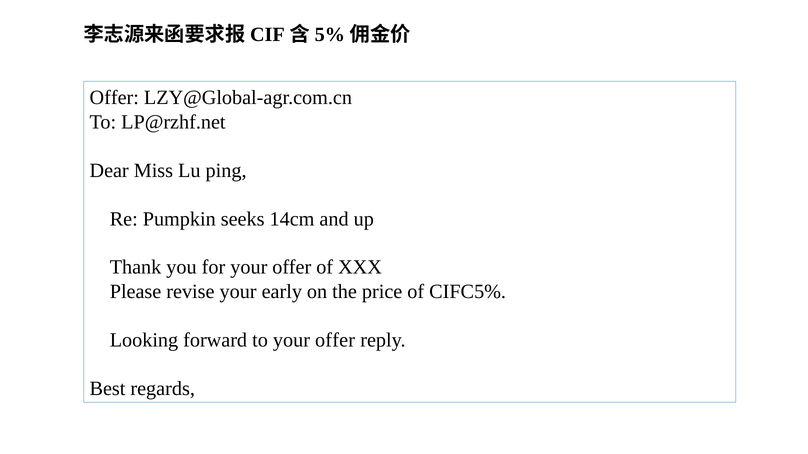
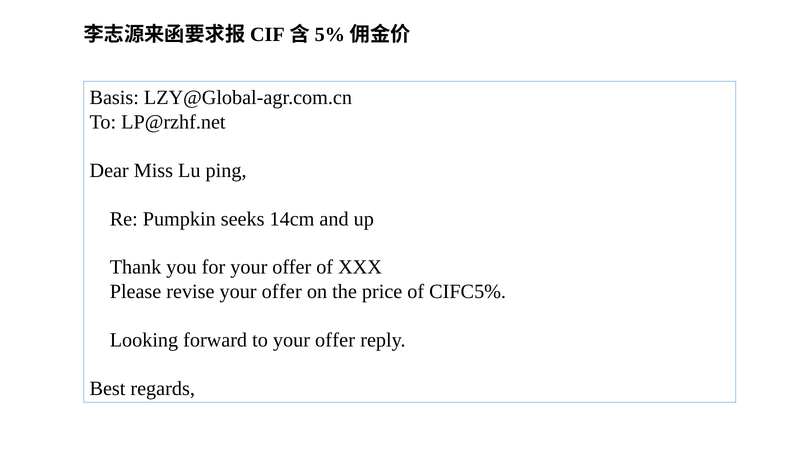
Offer: Offer -> Basis (114, 98)
revise your early: early -> offer (282, 292)
